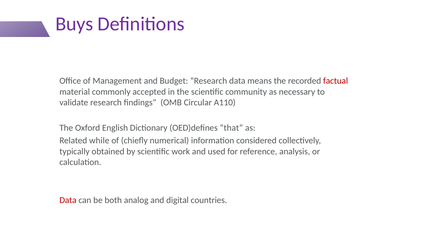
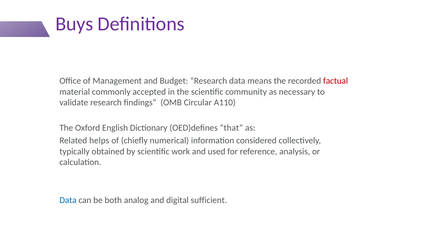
while: while -> helps (99, 141)
Data colour: red -> blue (68, 200)
countries: countries -> sufficient (209, 200)
